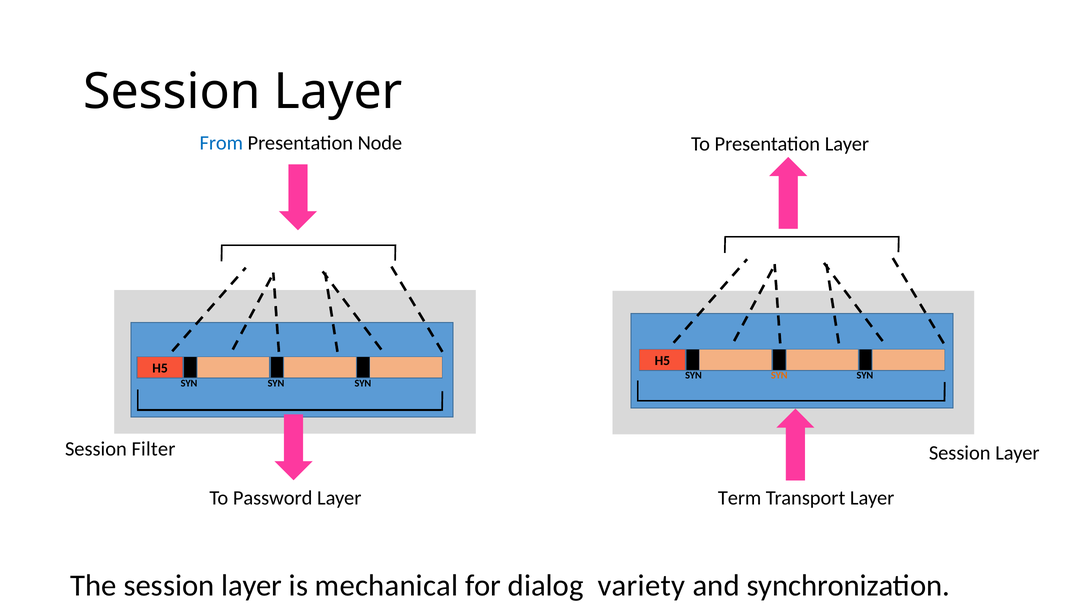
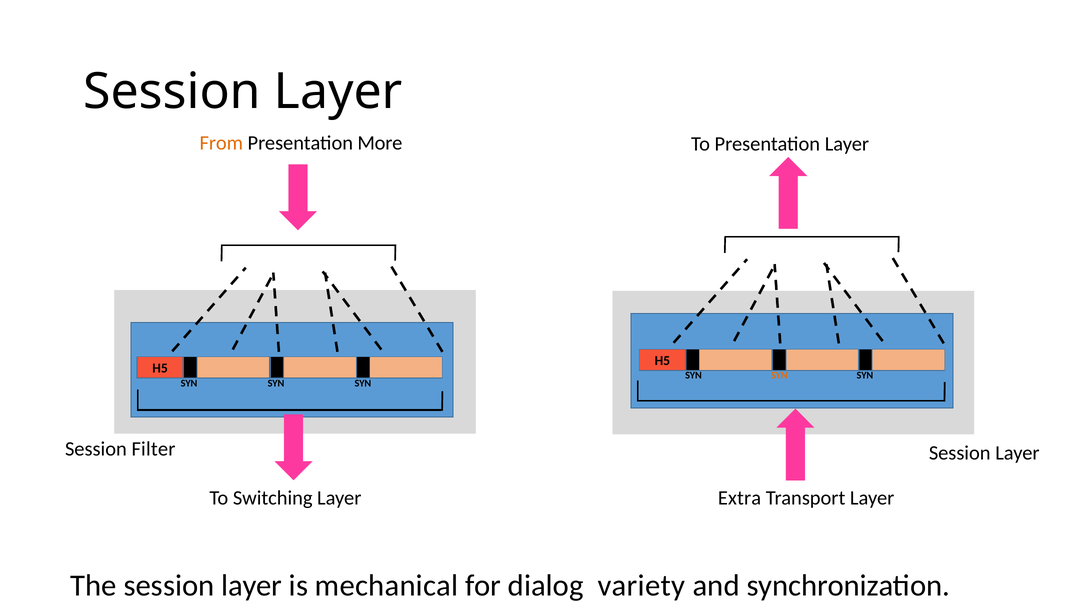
From colour: blue -> orange (221, 143)
Node: Node -> More (380, 143)
Password: Password -> Switching (273, 498)
Term: Term -> Extra (740, 498)
